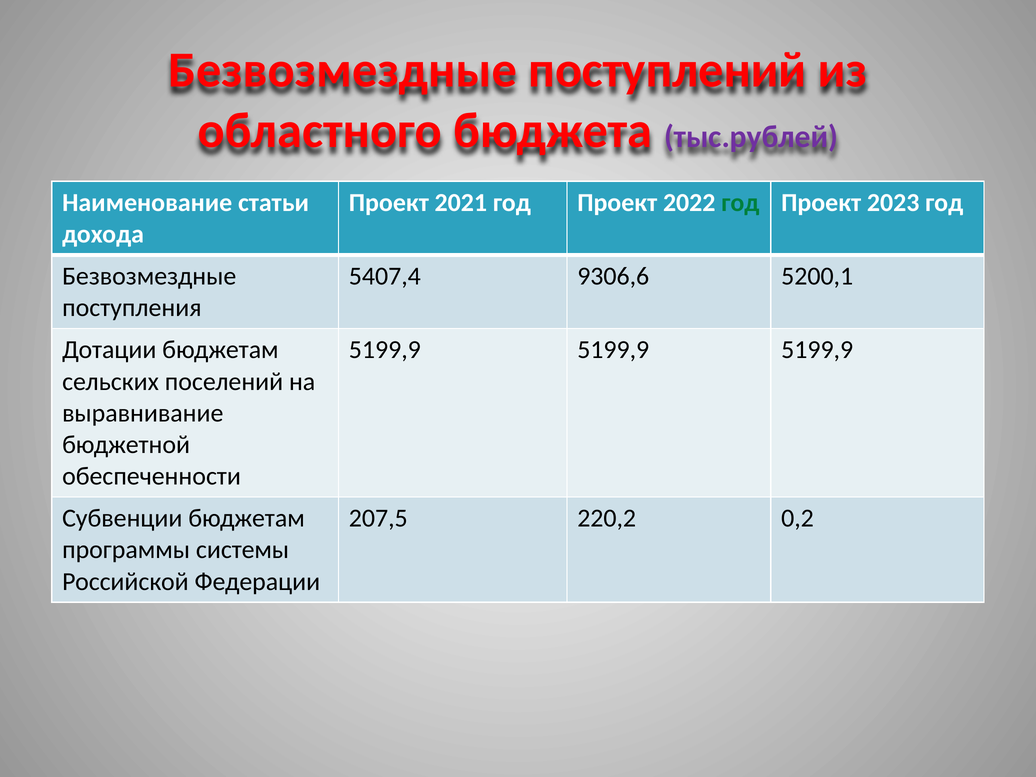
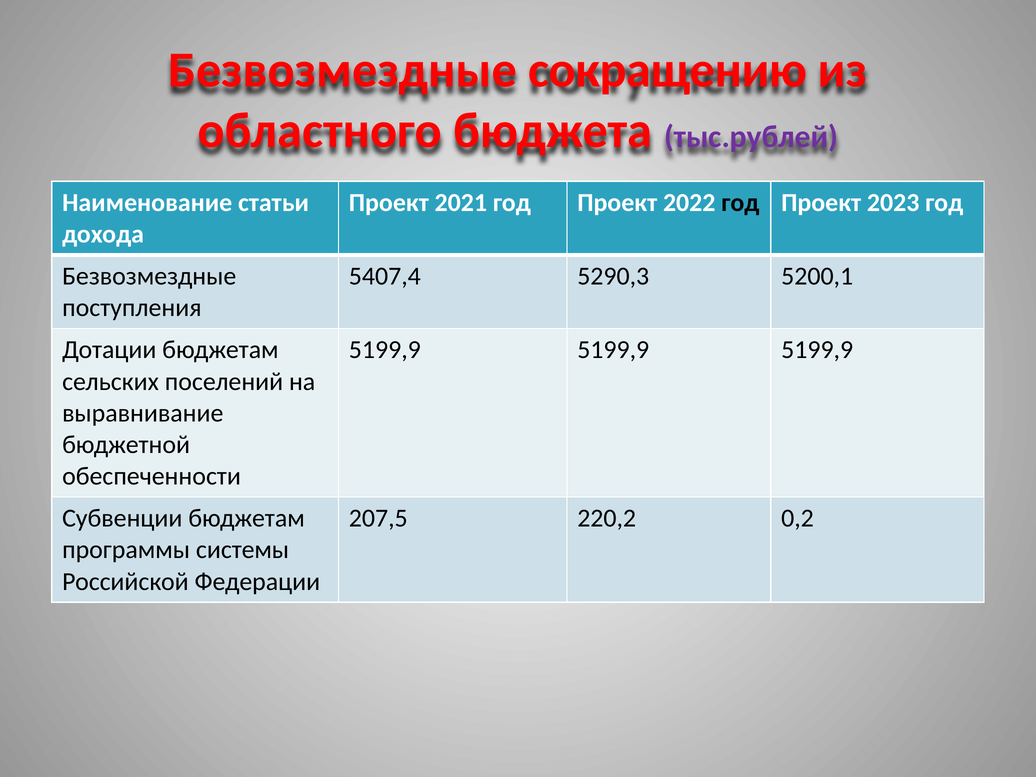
поступлений: поступлений -> сокращению (668, 70)
год colour: green -> black (740, 203)
9306,6: 9306,6 -> 5290,3 (613, 276)
